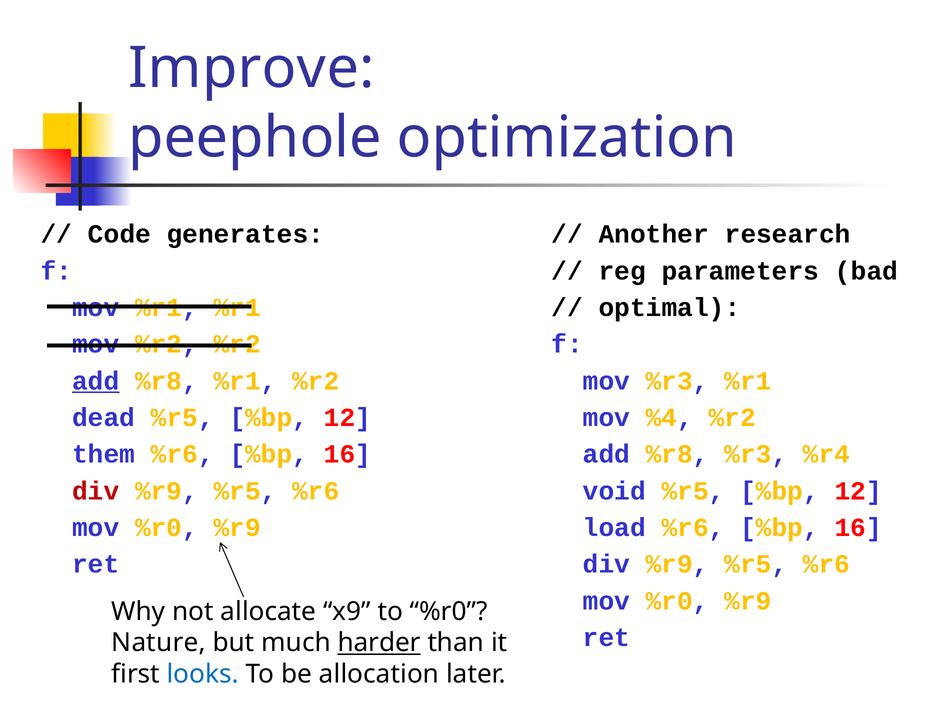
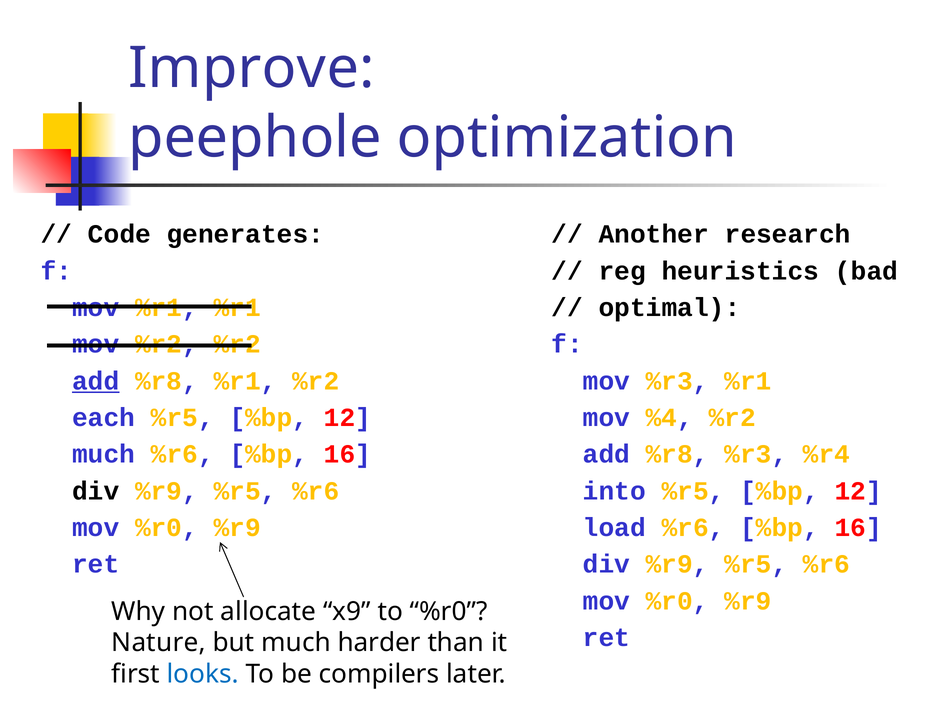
parameters: parameters -> heuristics (740, 271)
dead: dead -> each (104, 418)
them: them -> much (104, 454)
div colour: red -> black (96, 491)
void: void -> into (614, 491)
harder underline: present -> none (379, 643)
allocation: allocation -> compilers (379, 674)
